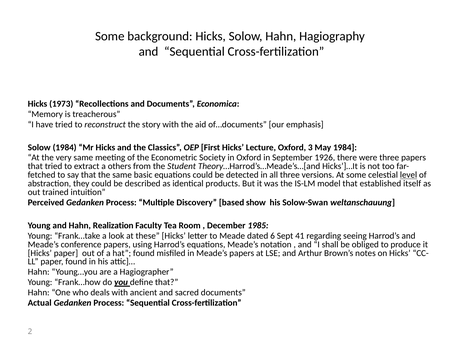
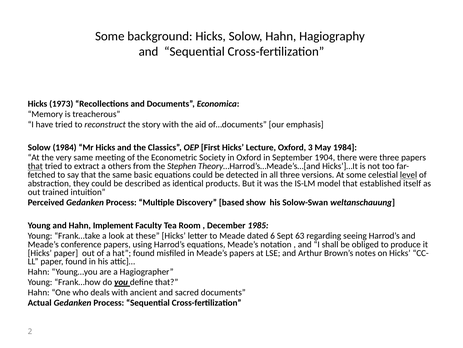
1926: 1926 -> 1904 (325, 157)
that underline: none -> present (35, 166)
Student: Student -> Stephen (182, 166)
Realization: Realization -> Implement (113, 225)
41: 41 -> 63 (300, 235)
